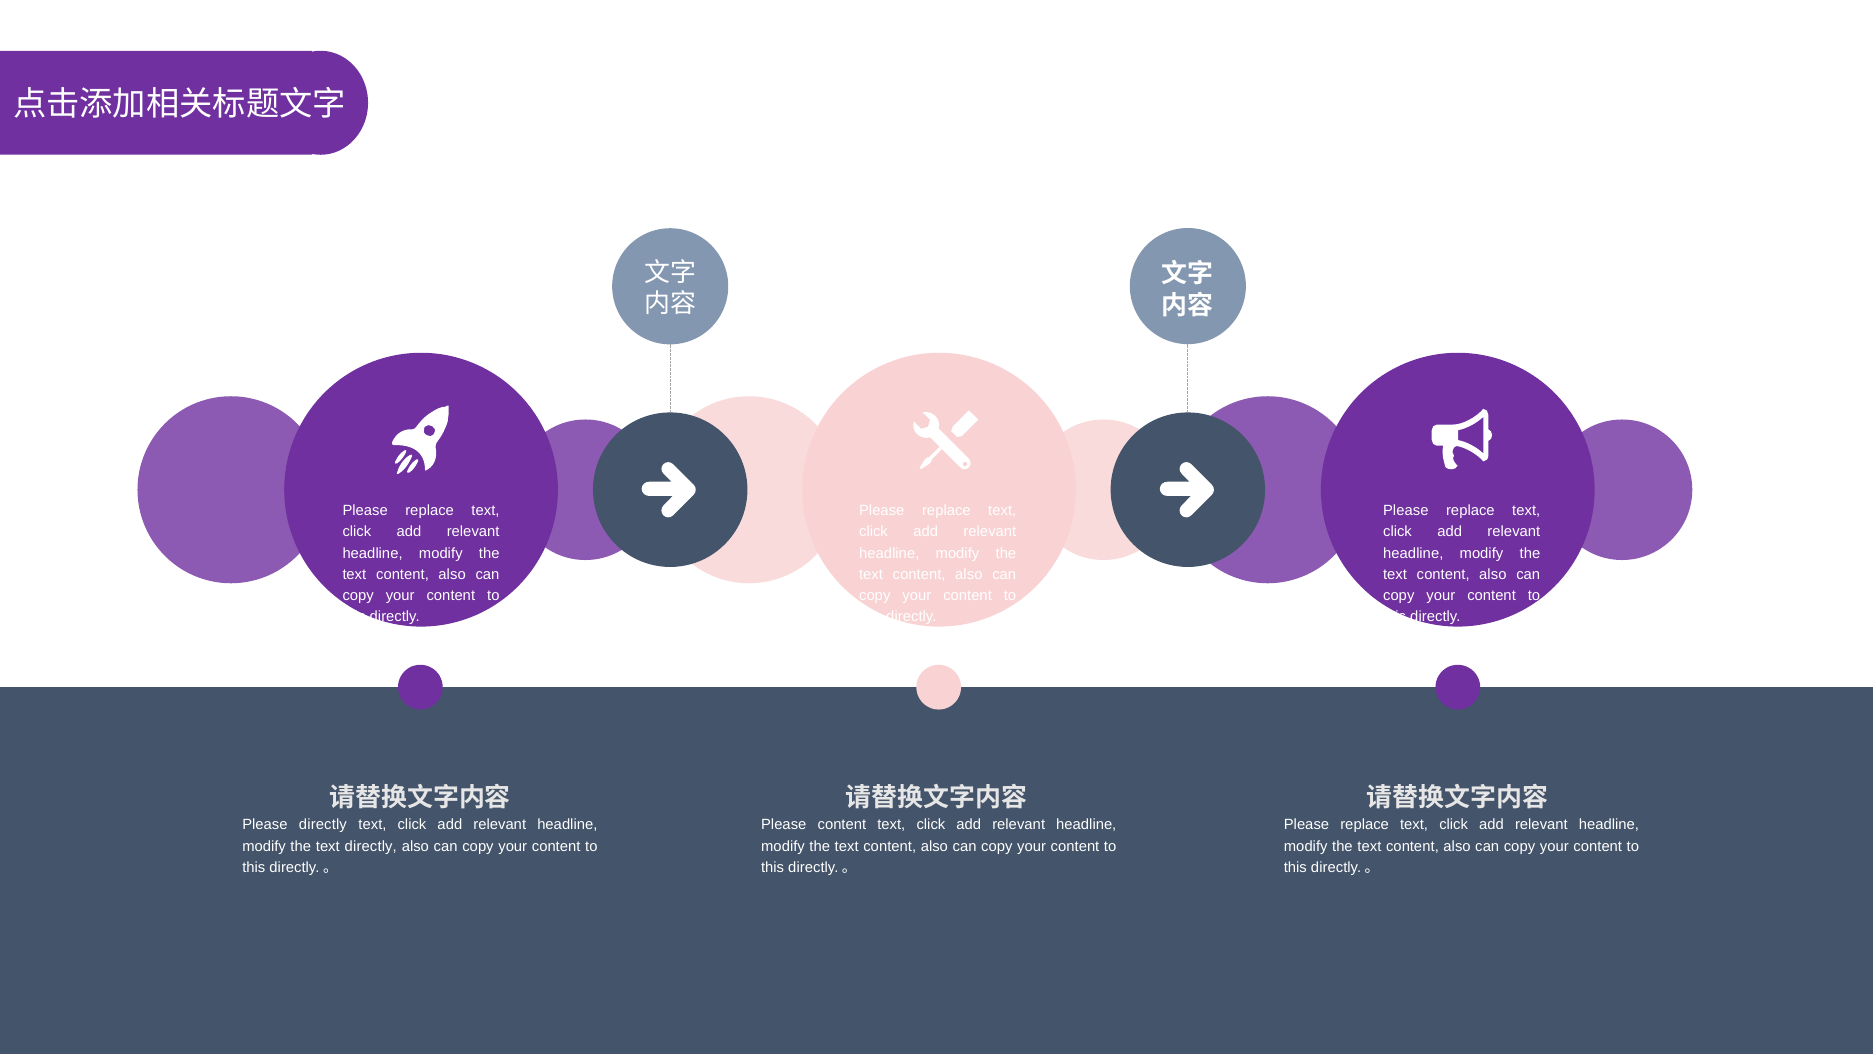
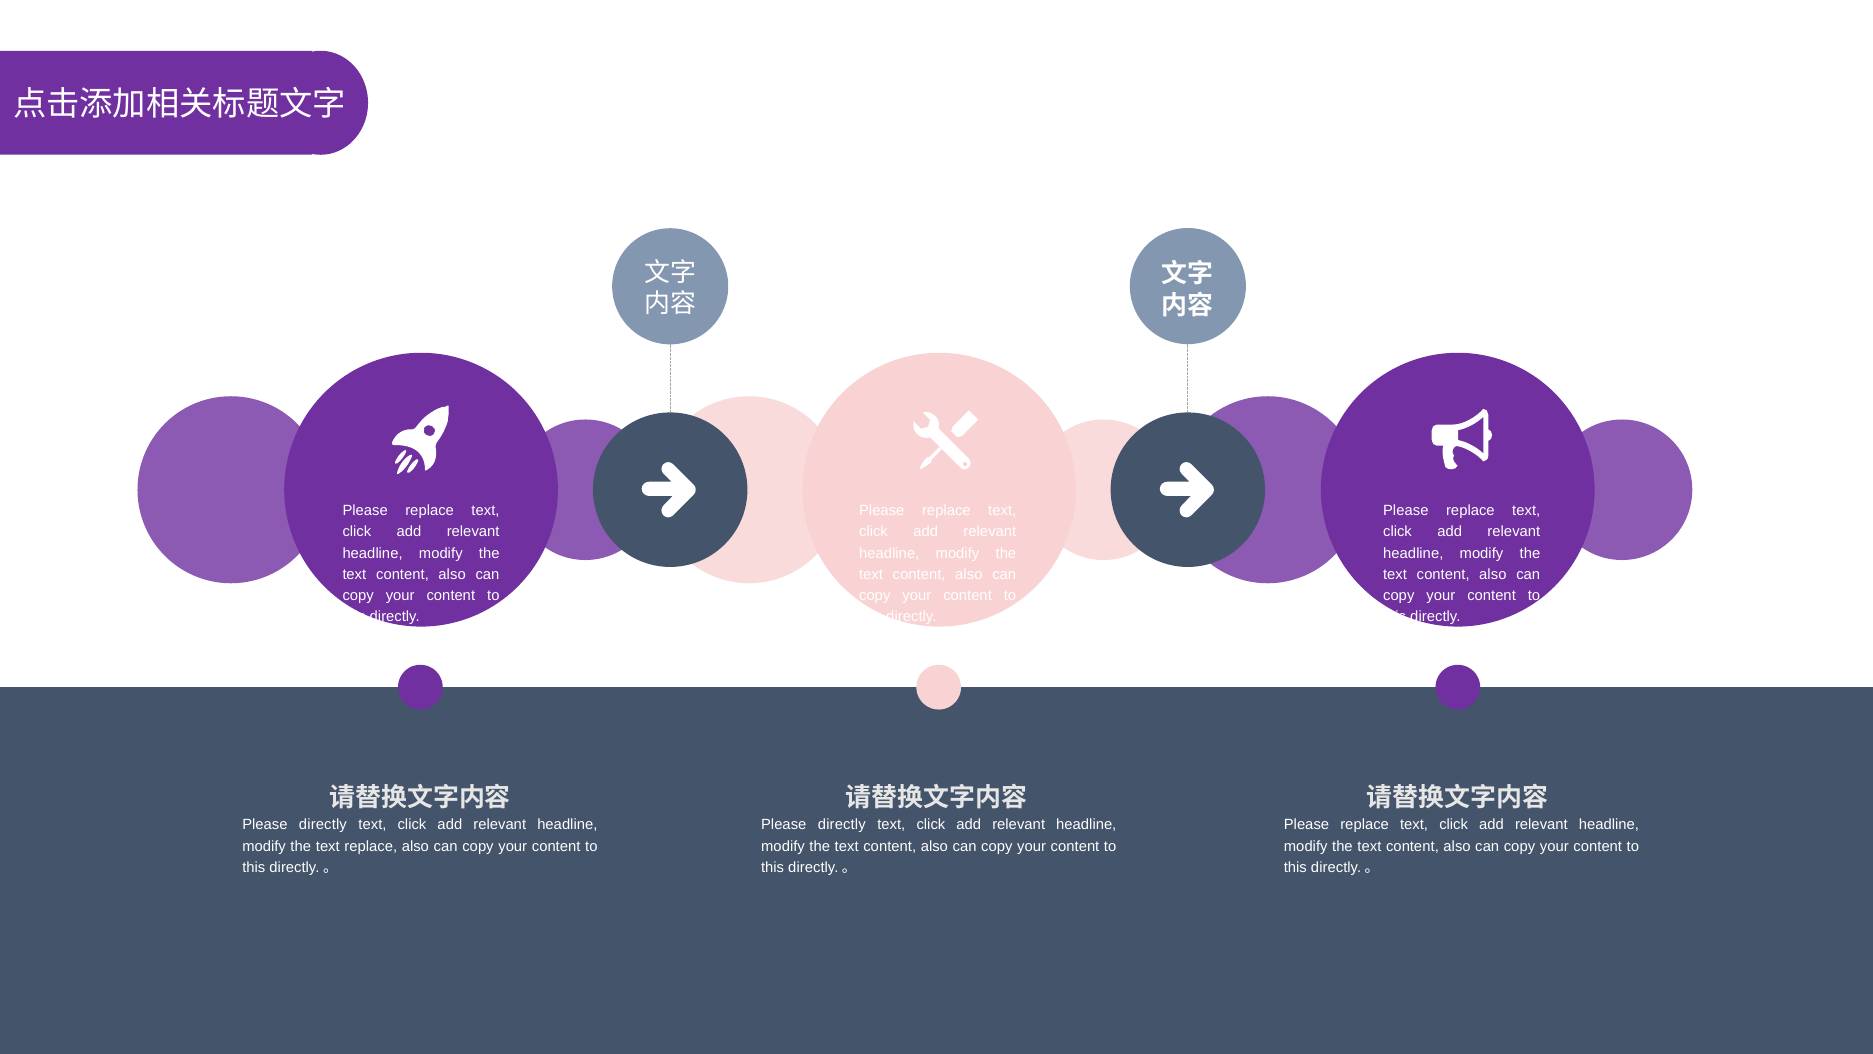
content: content -> directly (842, 825)
text directly: directly -> replace (371, 846)
